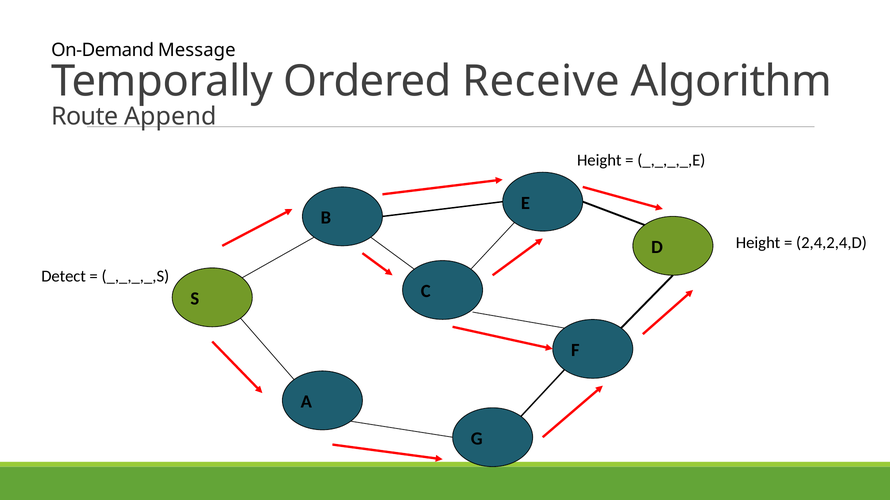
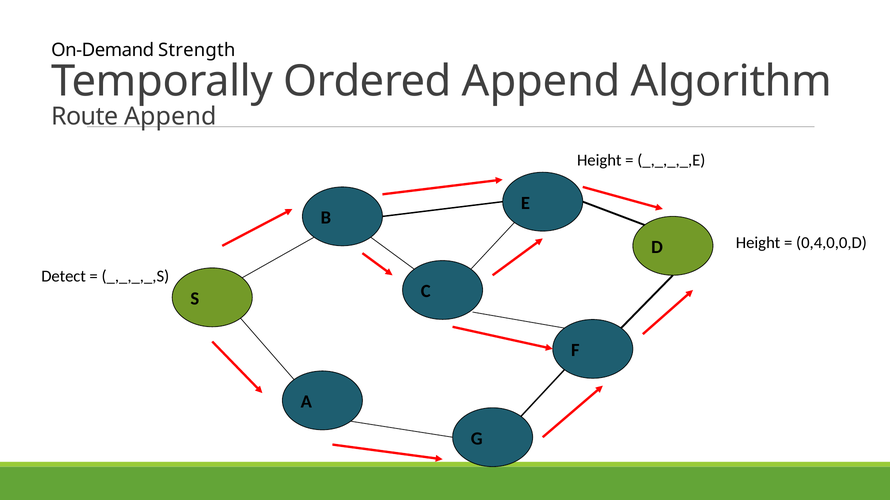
Message: Message -> Strength (197, 50)
Ordered Receive: Receive -> Append (541, 81)
2,4,2,4,D: 2,4,2,4,D -> 0,4,0,0,D (831, 243)
